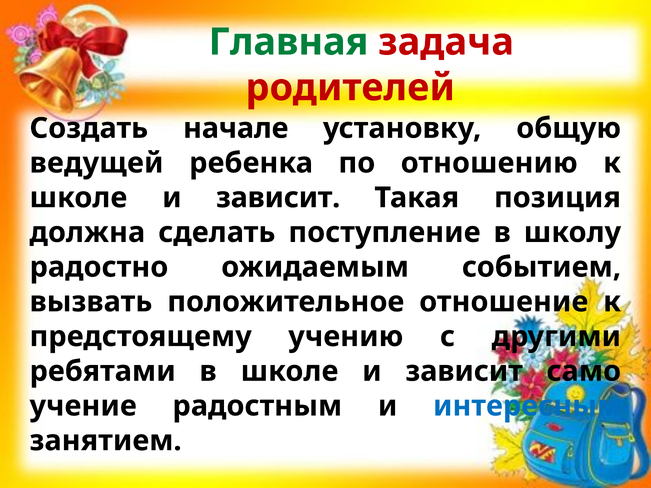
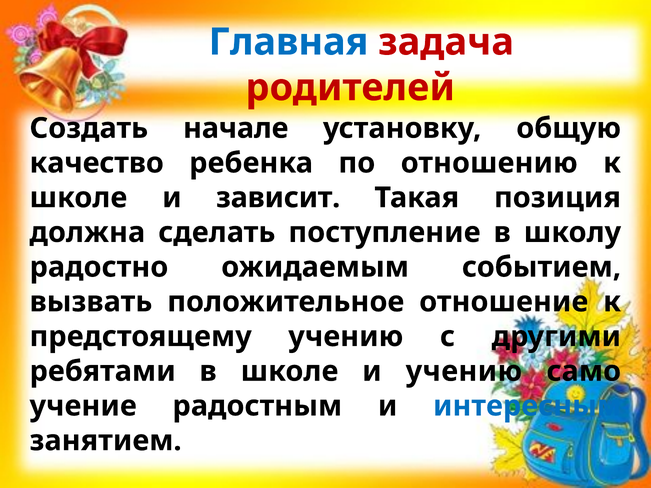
Главная colour: green -> blue (289, 42)
ведущей: ведущей -> качество (97, 163)
в школе и зависит: зависит -> учению (464, 371)
